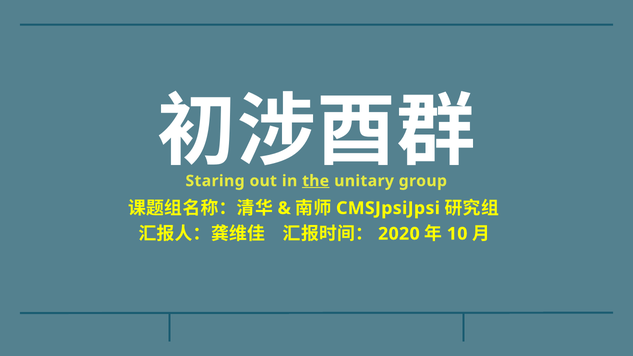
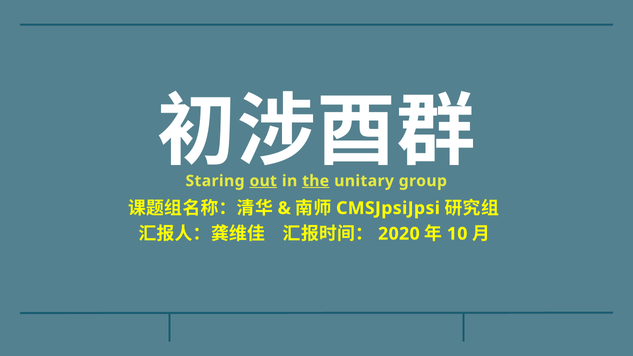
out underline: none -> present (263, 181)
